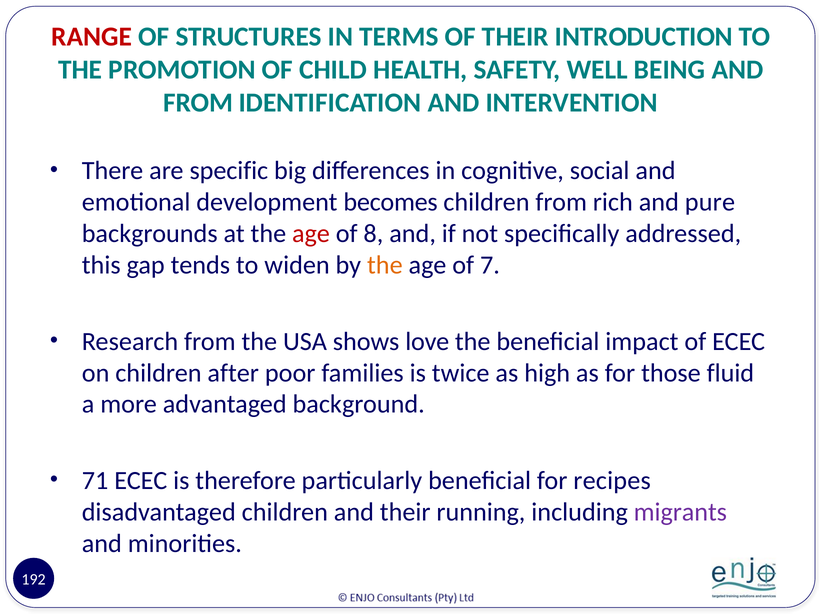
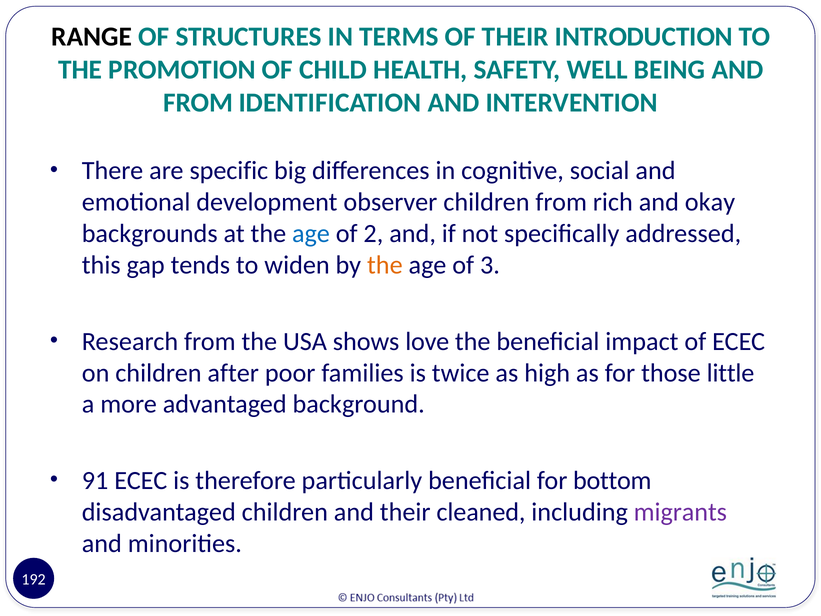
RANGE colour: red -> black (92, 37)
becomes: becomes -> observer (390, 202)
pure: pure -> okay (710, 202)
age colour: red -> blue (311, 234)
8: 8 -> 2 (373, 234)
7: 7 -> 3 (490, 265)
fluid: fluid -> little (731, 373)
71: 71 -> 91 (95, 480)
recipes: recipes -> bottom (612, 480)
running: running -> cleaned (481, 512)
